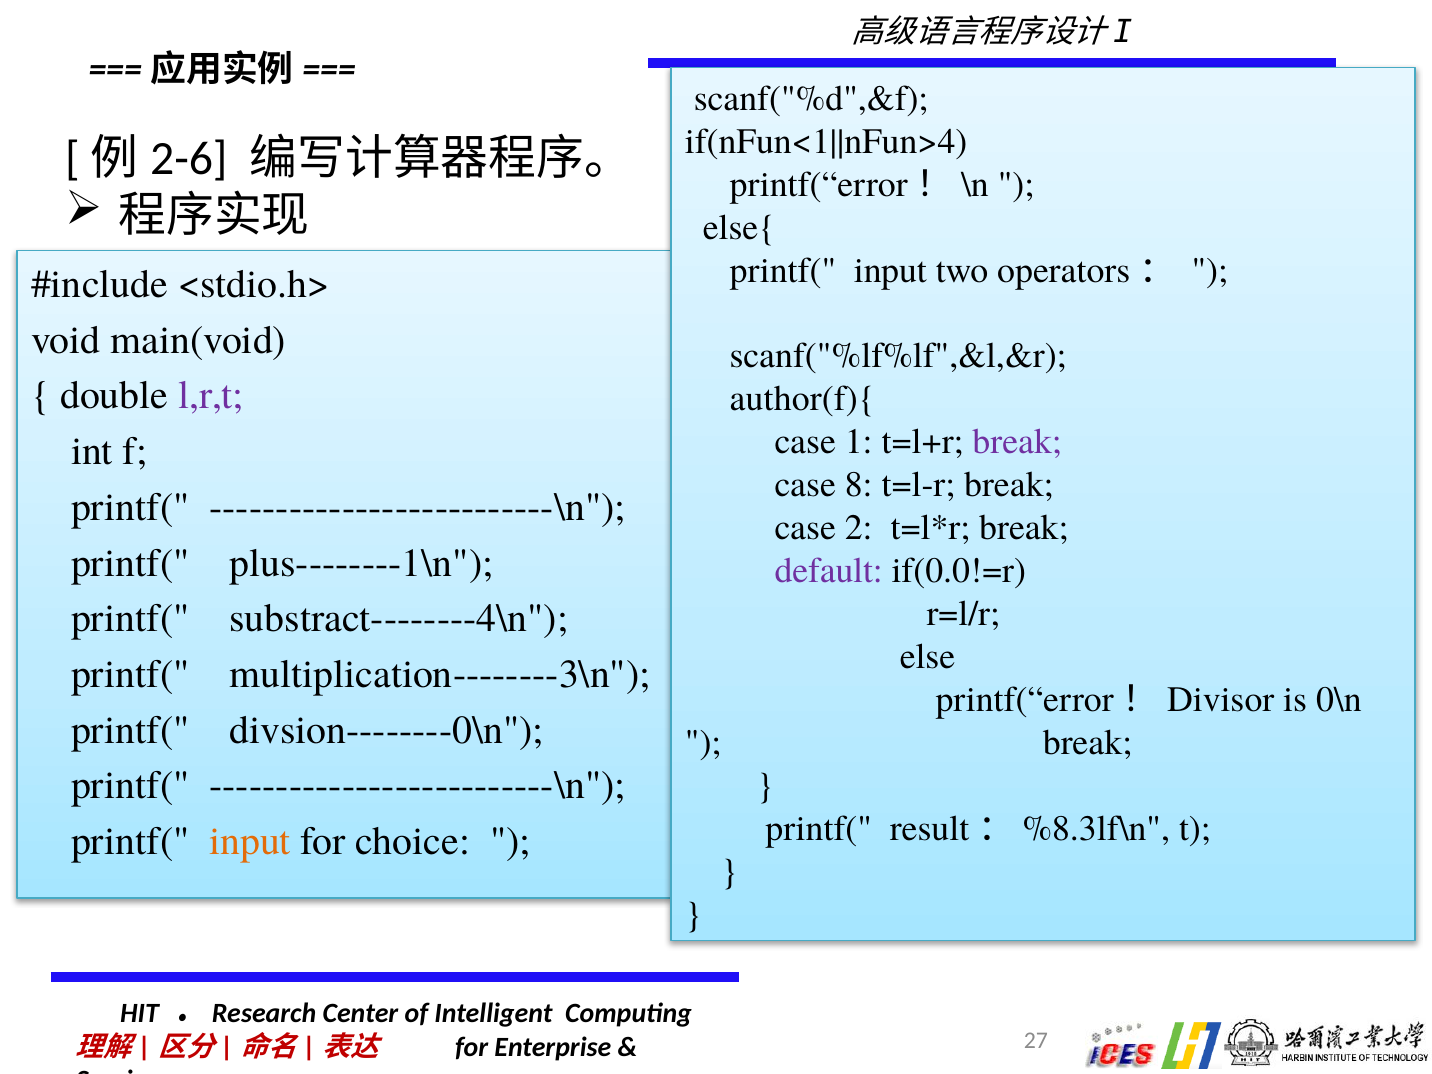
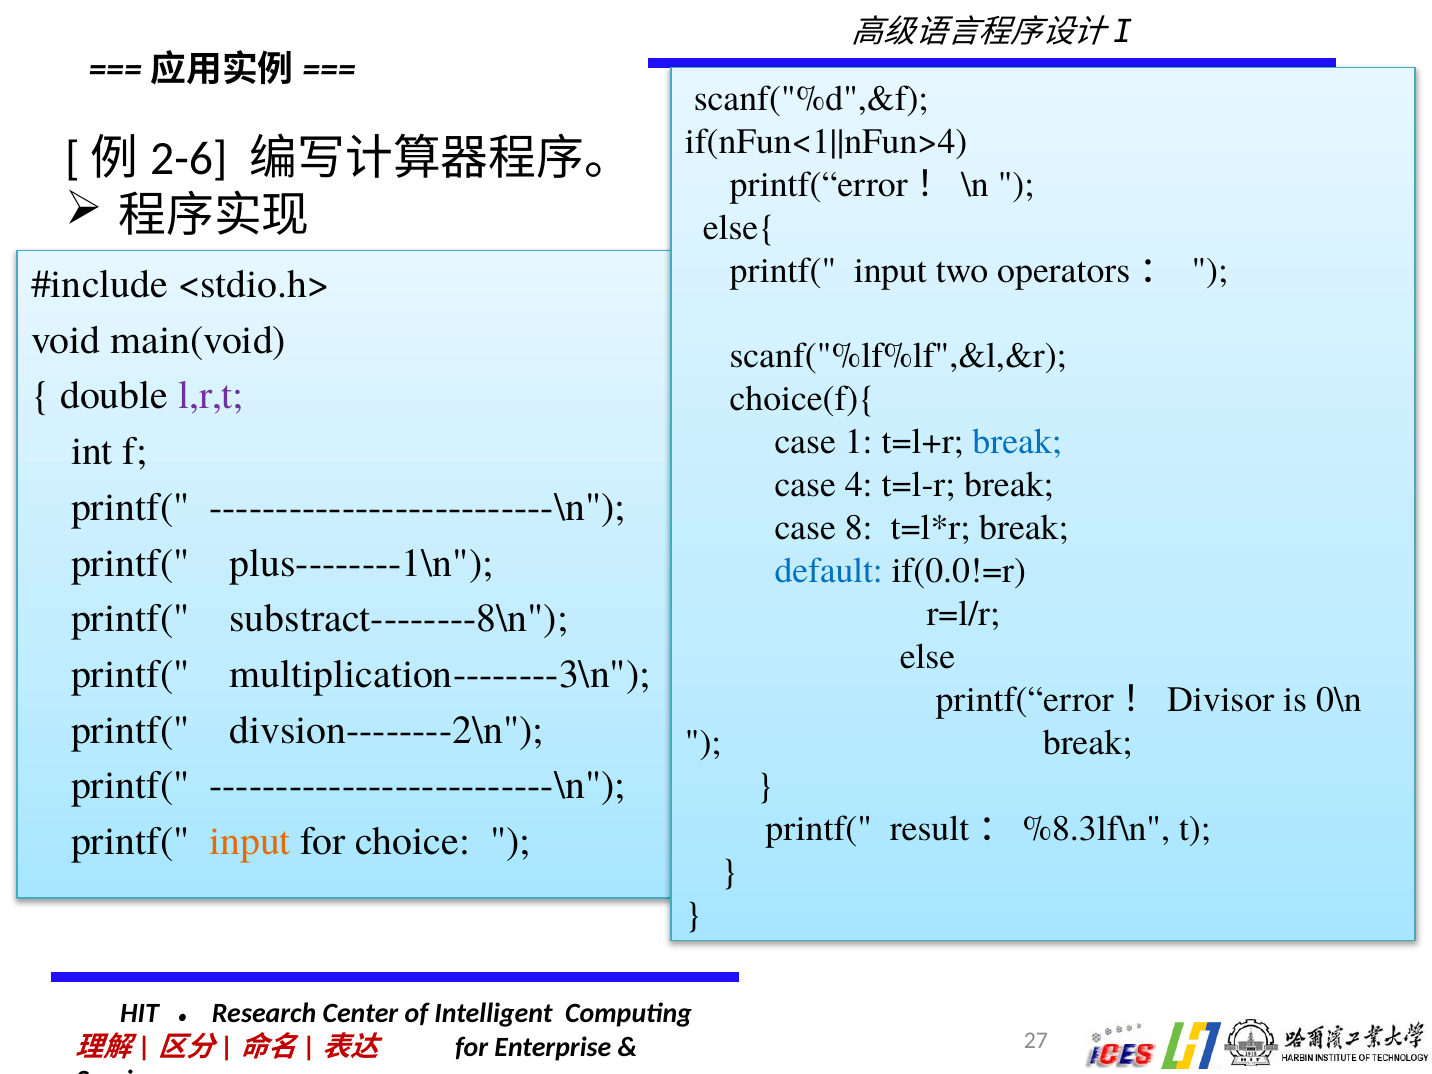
author(f){: author(f){ -> choice(f){ (803, 399)
break colour: purple -> blue (1017, 442)
8: 8 -> 4 (859, 485)
2: 2 -> 8 (859, 528)
default colour: purple -> blue (829, 571)
substract--------4\n: substract--------4\n -> substract--------8\n (399, 619)
divsion--------0\n: divsion--------0\n -> divsion--------2\n (386, 730)
